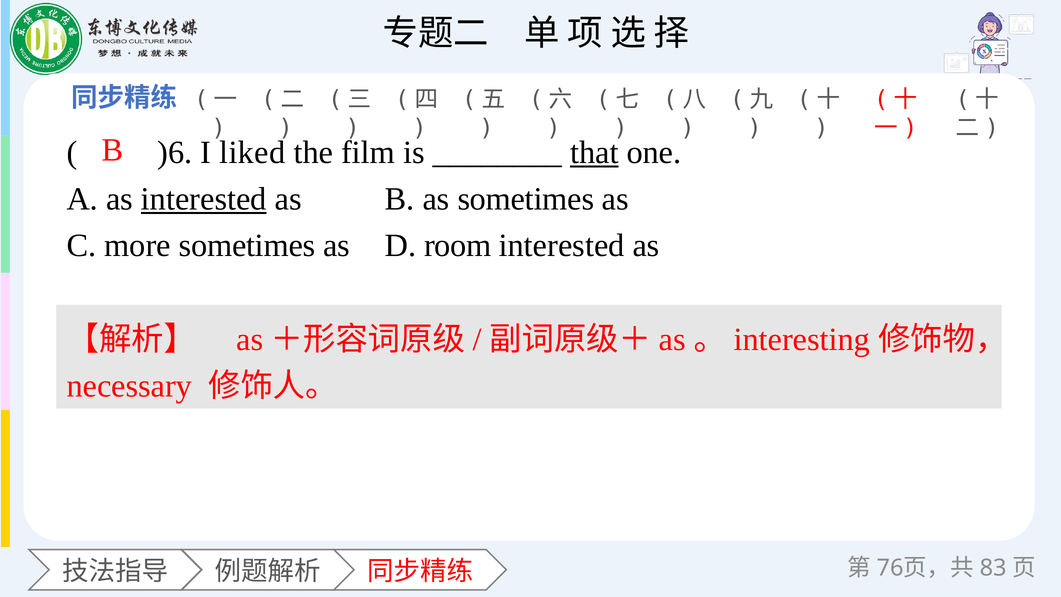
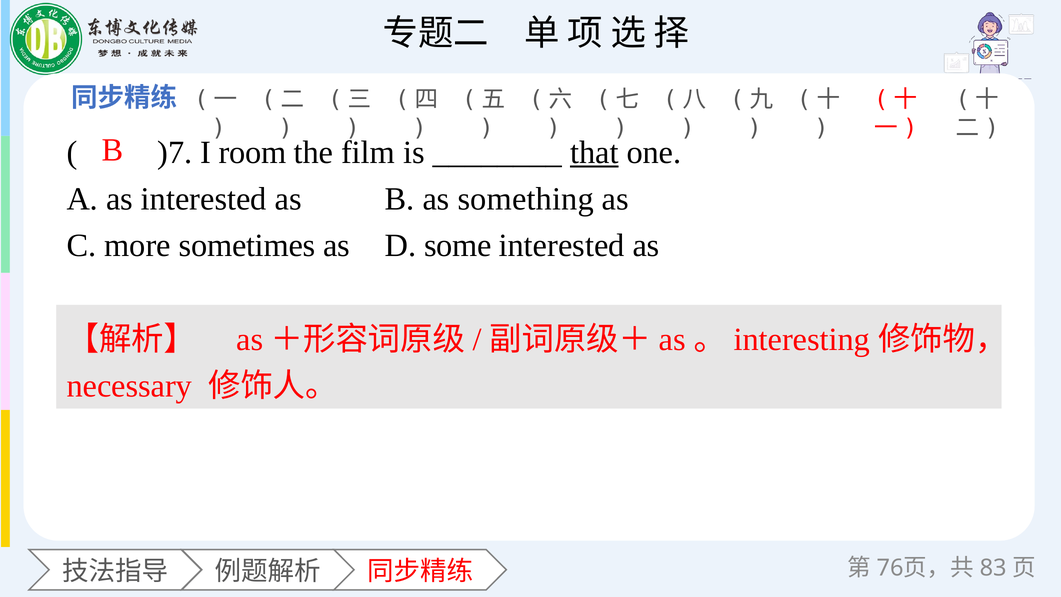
)6: )6 -> )7 (175, 152)
liked: liked -> room (253, 152)
interested underline: present -> none (204, 199)
as sometimes: sometimes -> something (526, 199)
room: room -> some (458, 246)
